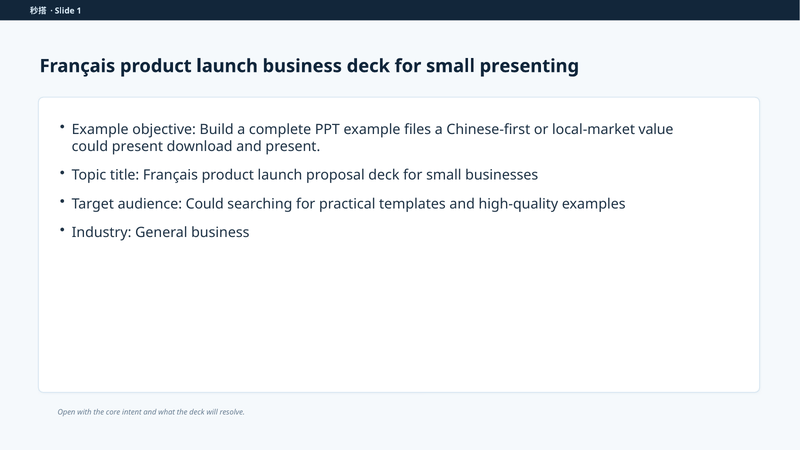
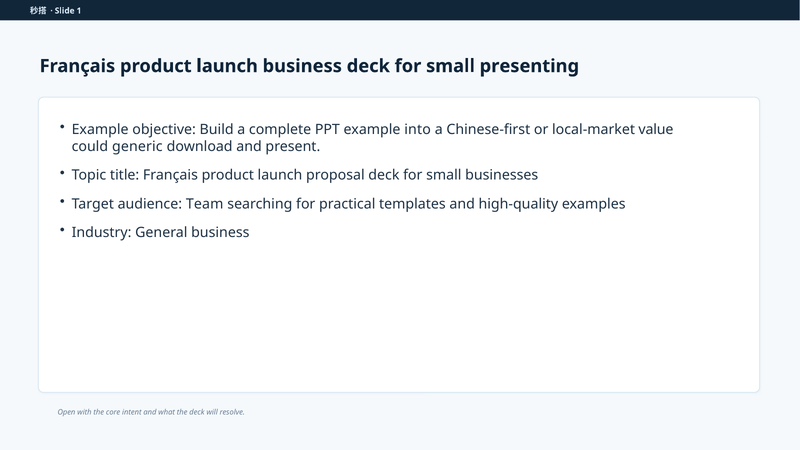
files: files -> into (418, 129)
could present: present -> generic (137, 146)
audience Could: Could -> Team (205, 204)
